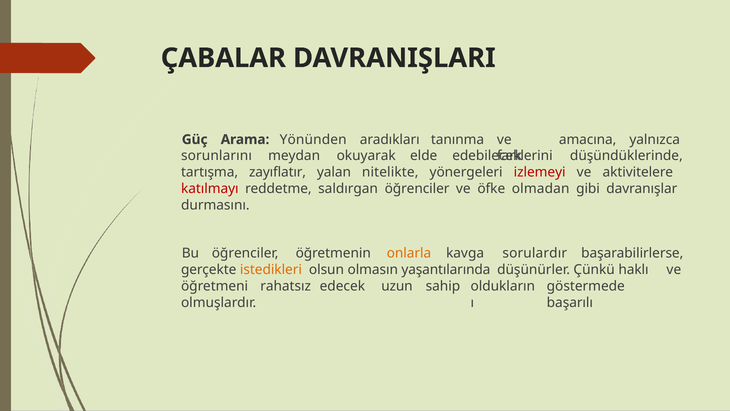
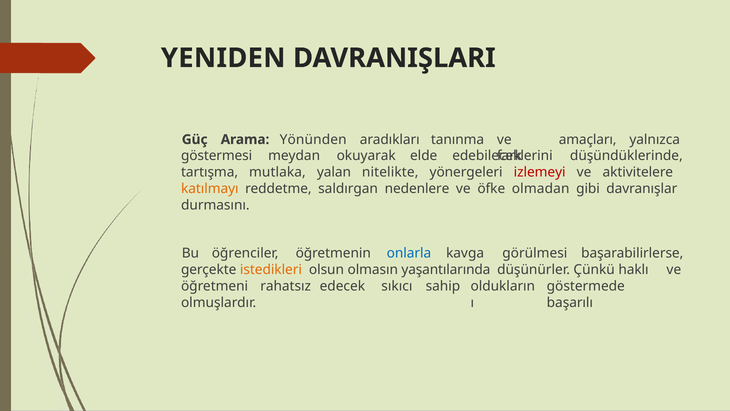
ÇABALAR: ÇABALAR -> YENIDEN (223, 58)
amacına: amacına -> amaçları (588, 139)
sorunlarını: sorunlarını -> göstermesi (217, 156)
zayıflatır: zayıflatır -> mutlaka (277, 172)
katılmayı colour: red -> orange (210, 189)
saldırgan öğrenciler: öğrenciler -> nedenlere (417, 189)
onlarla colour: orange -> blue (409, 253)
sorulardır: sorulardır -> görülmesi (535, 253)
uzun: uzun -> sıkıcı (397, 286)
